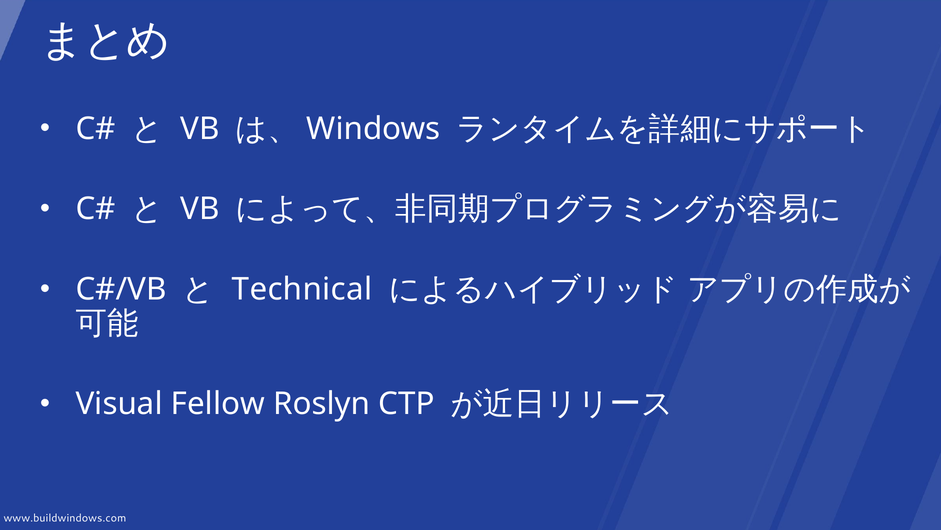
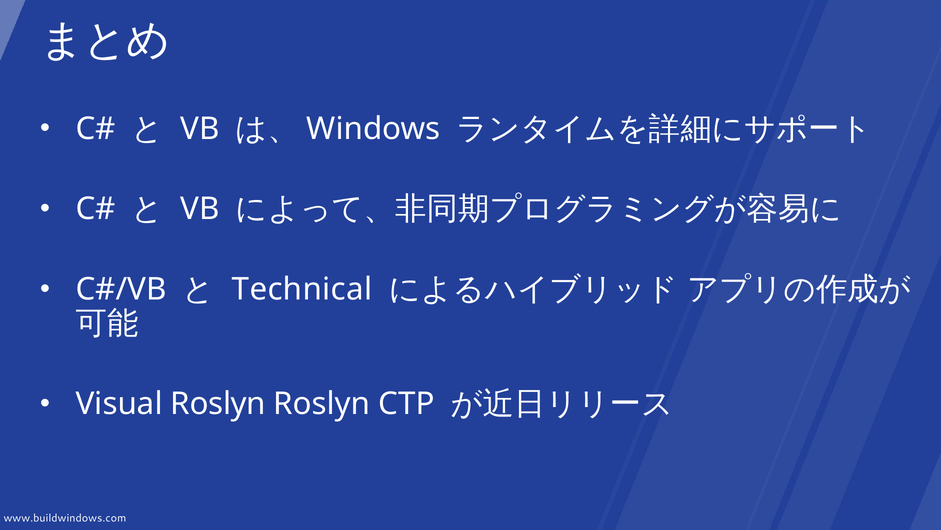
Visual Fellow: Fellow -> Roslyn (218, 404)
